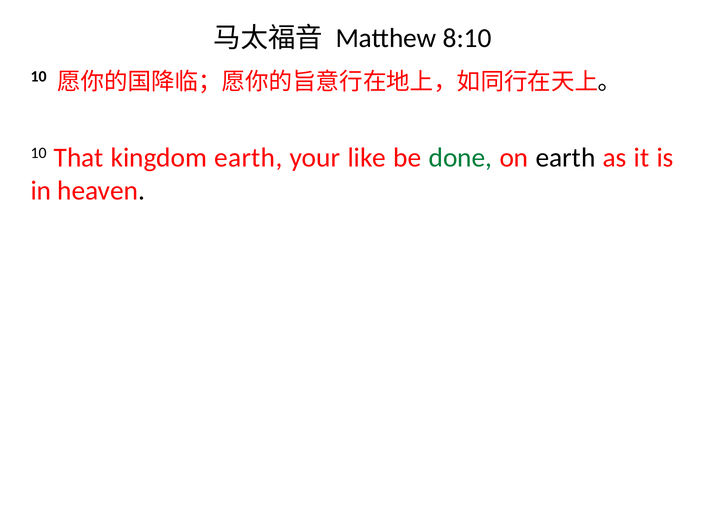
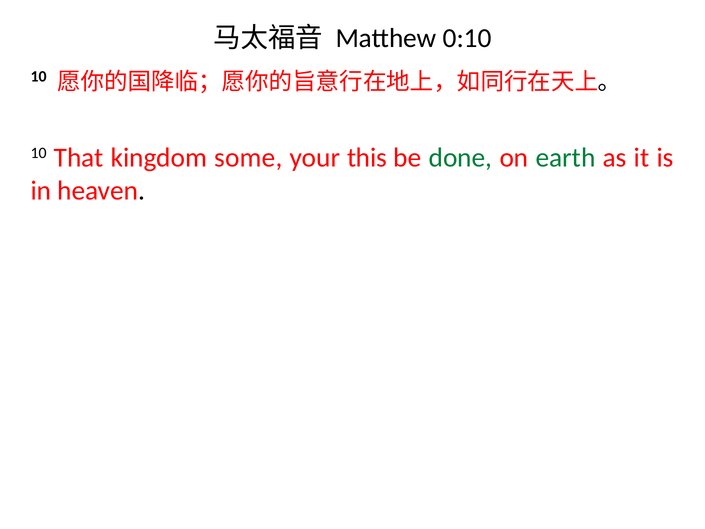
8:10: 8:10 -> 0:10 (467, 38)
kingdom earth: earth -> some (248, 157)
like: like -> this (367, 157)
earth colour: black -> green (566, 157)
